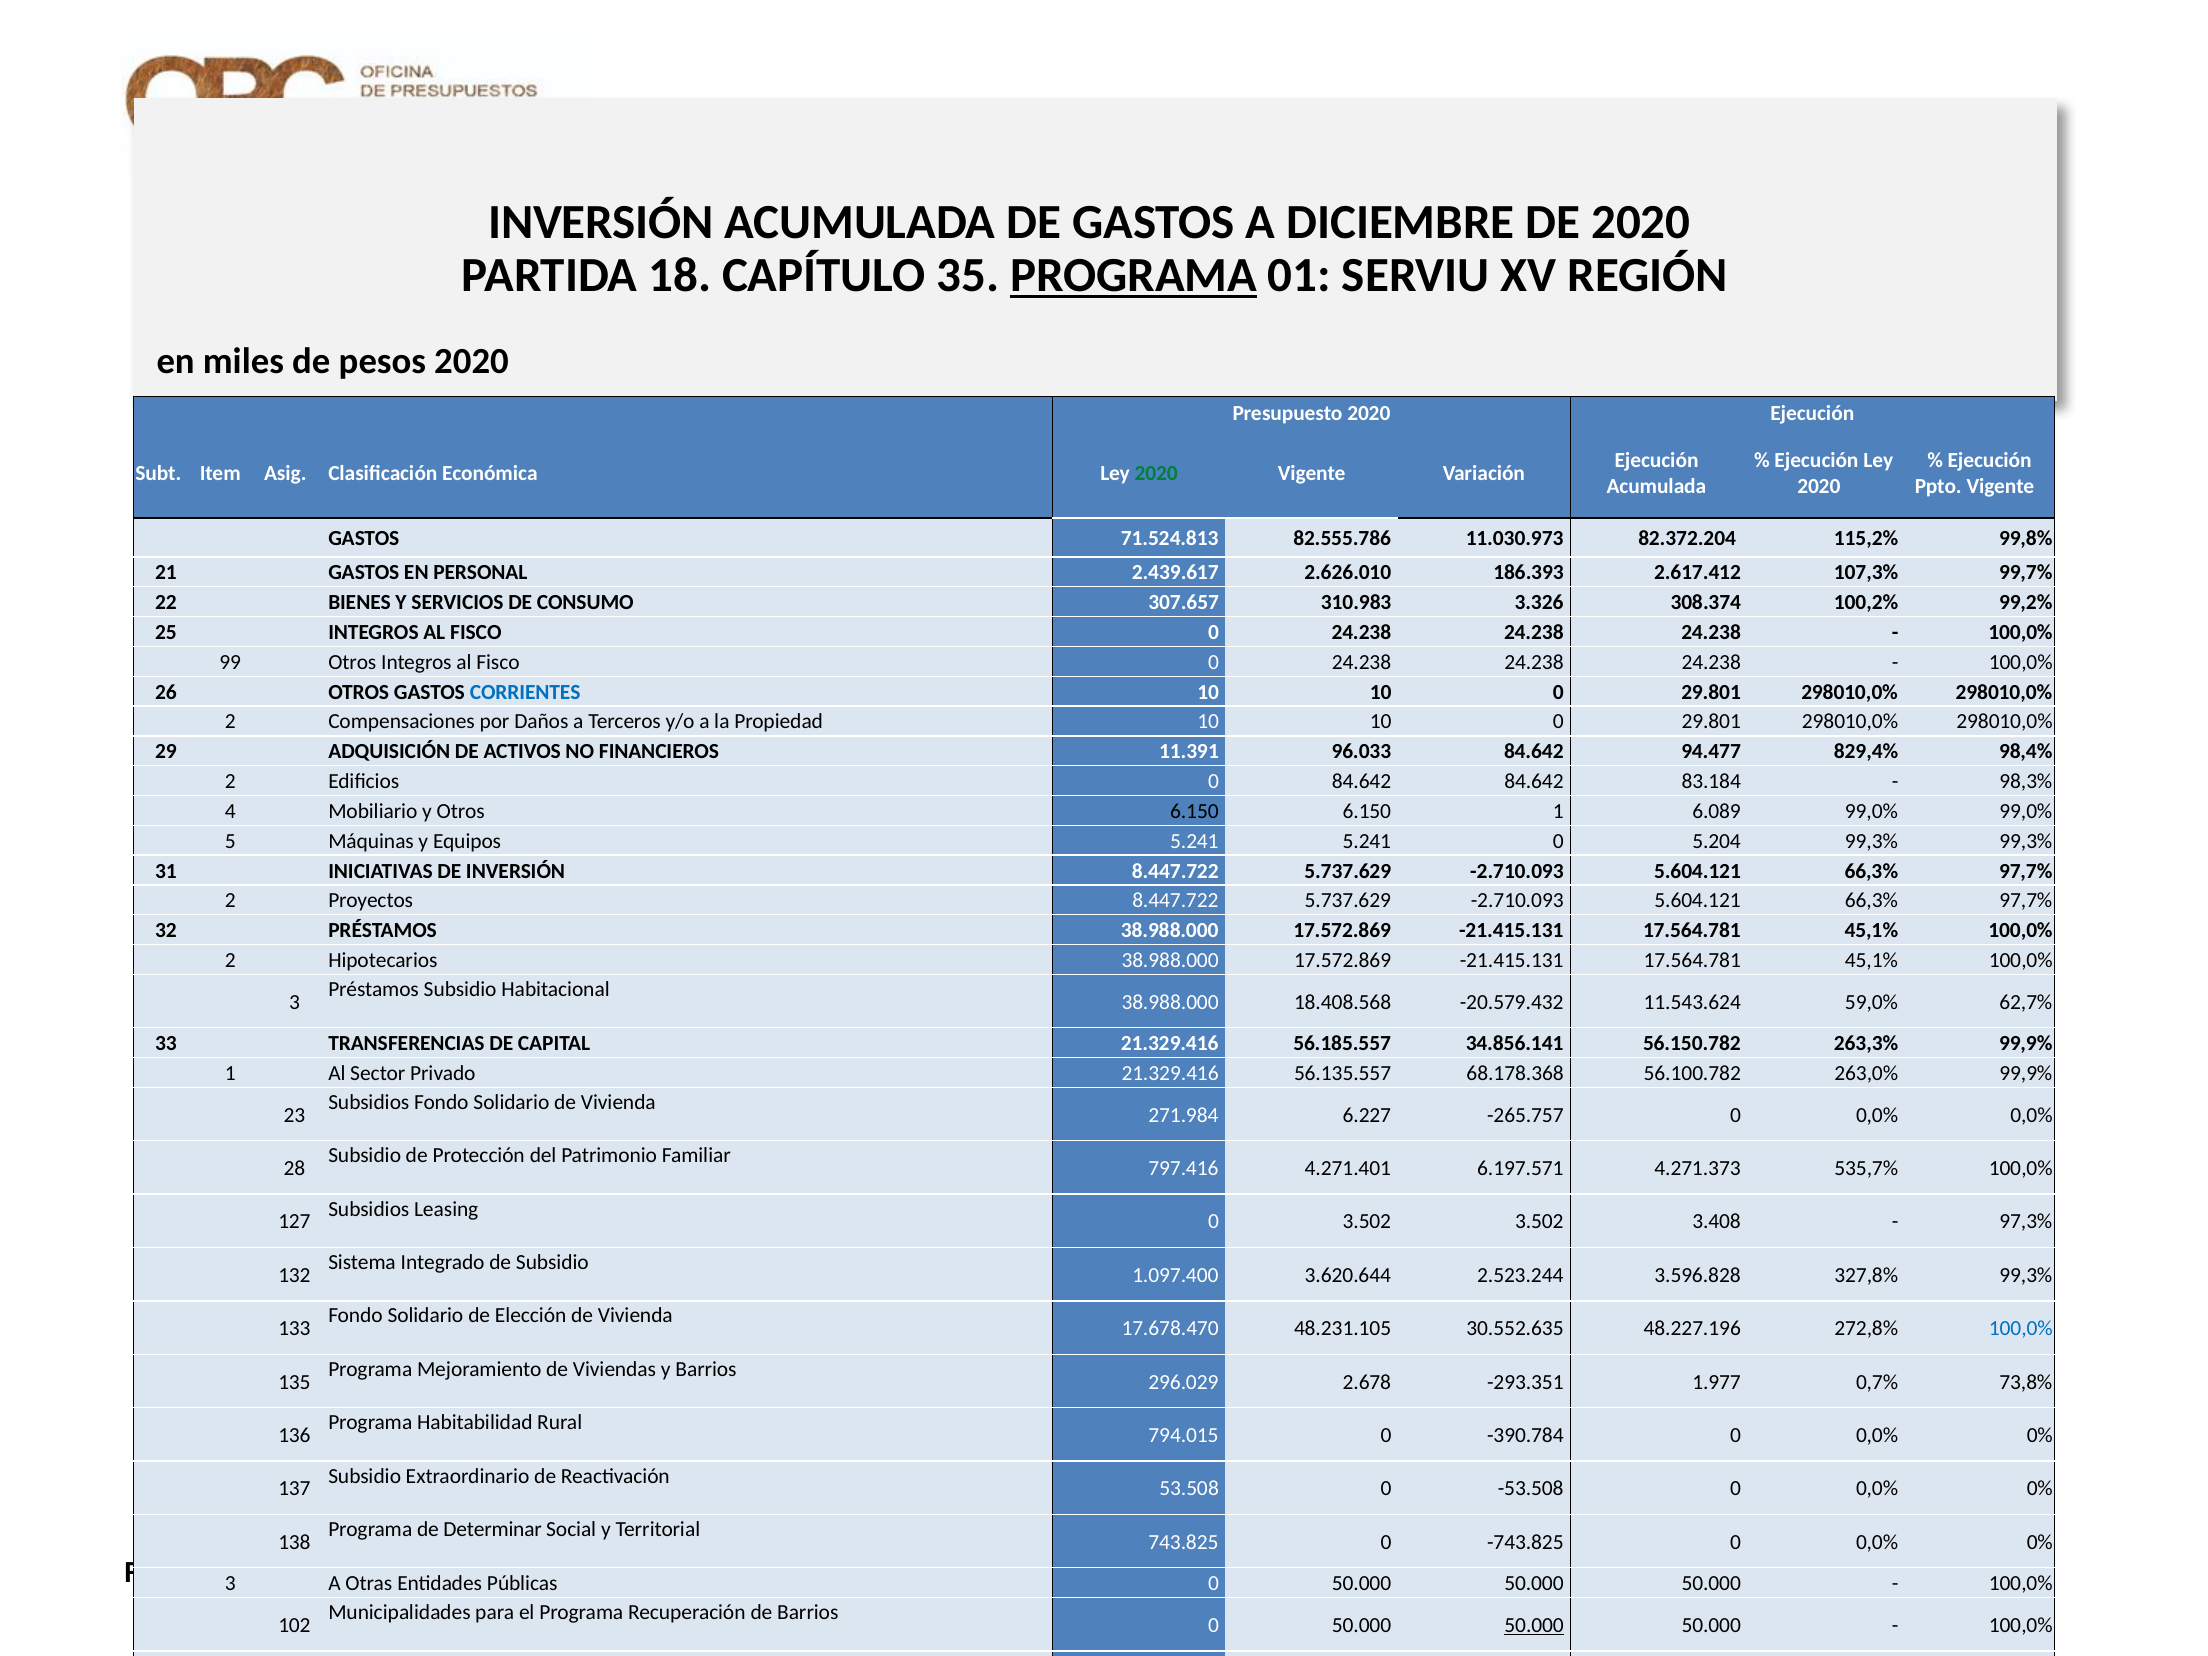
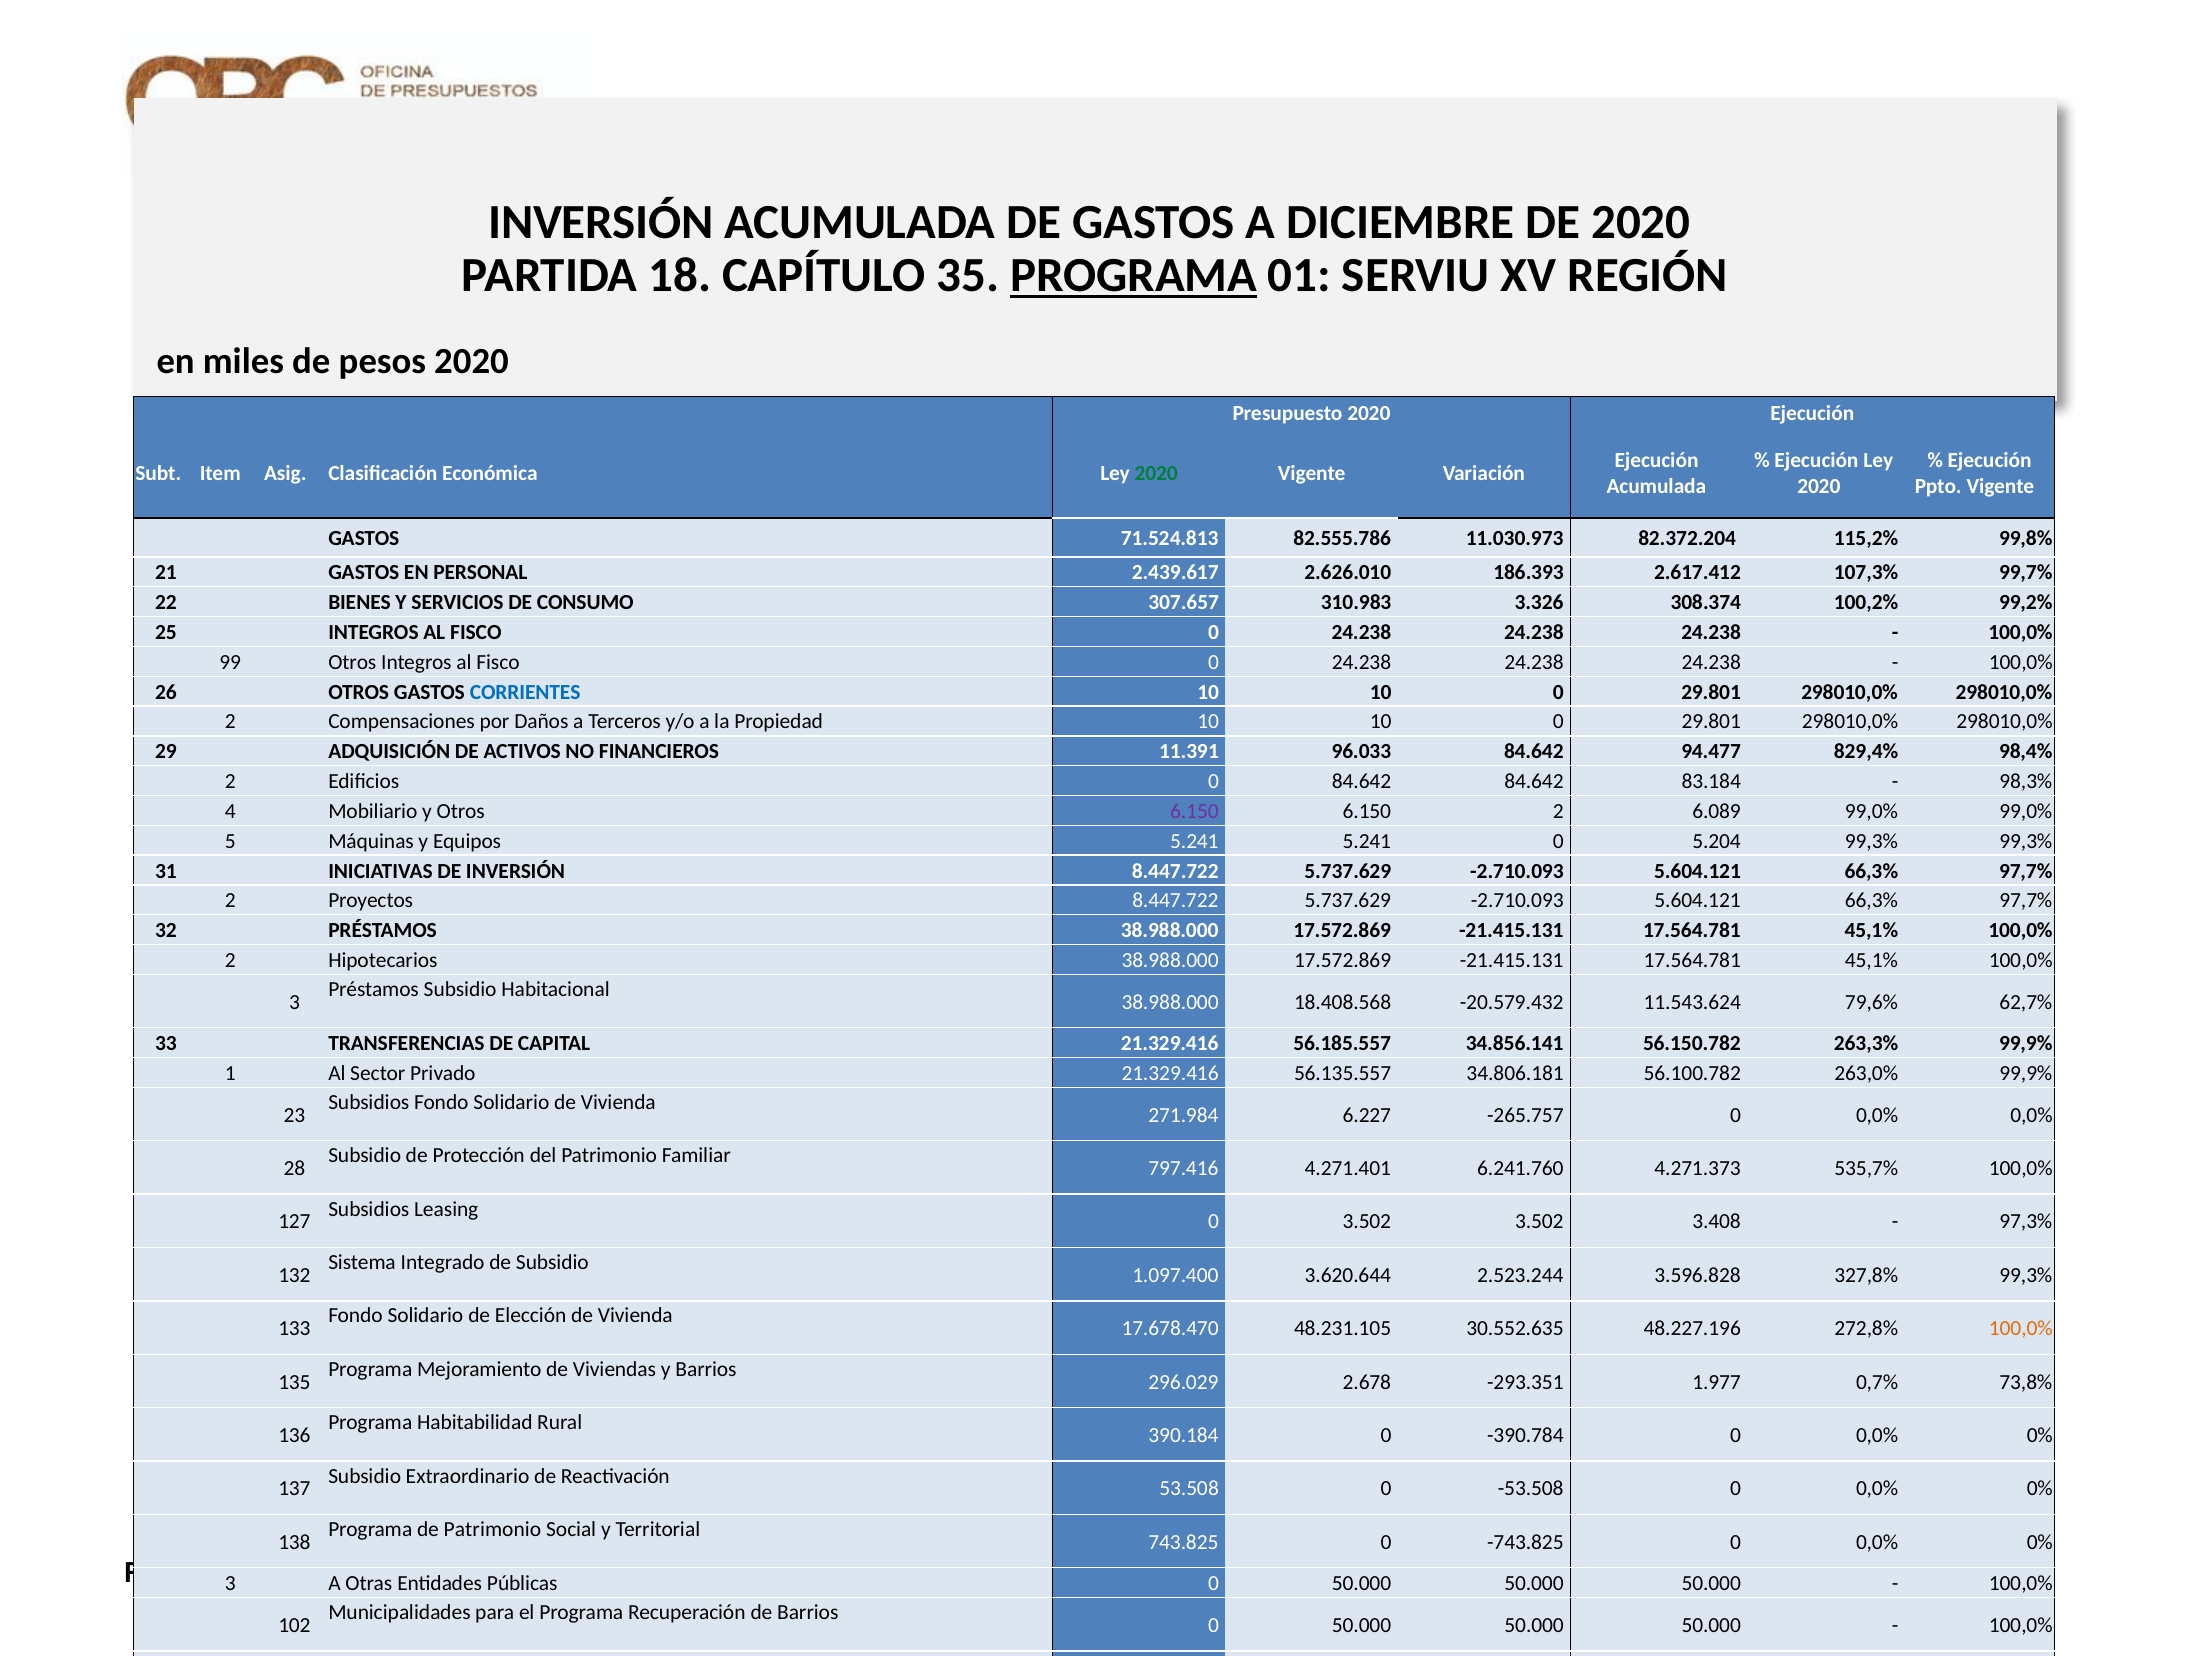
6.150 colour: black -> purple (1194, 811)
6.150 1: 1 -> 2 (1558, 811)
59,0%: 59,0% -> 79,6% (1871, 1002)
68.178.368: 68.178.368 -> 34.806.181 (1515, 1073)
6.197.571: 6.197.571 -> 6.241.760 (1520, 1168)
100,0% colour: blue -> orange (2021, 1329)
794.015: 794.015 -> 390.184 (1184, 1435)
de Determinar: Determinar -> Patrimonio (493, 1529)
50.000 underline: present -> none (1534, 1625)
